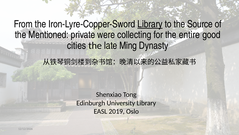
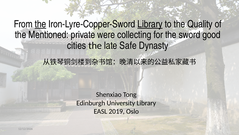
the underline: none -> present (40, 24)
Source: Source -> Quality (200, 24)
entire: entire -> sword (190, 35)
Ming: Ming -> Safe (128, 45)
